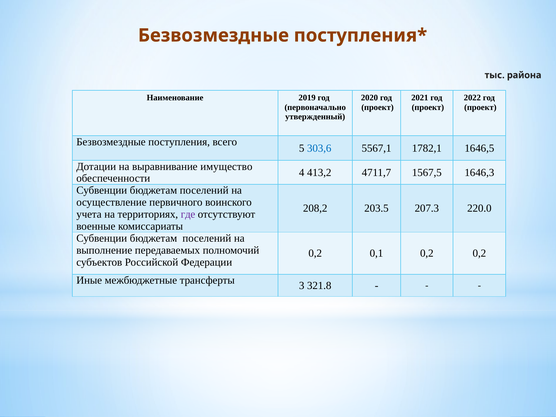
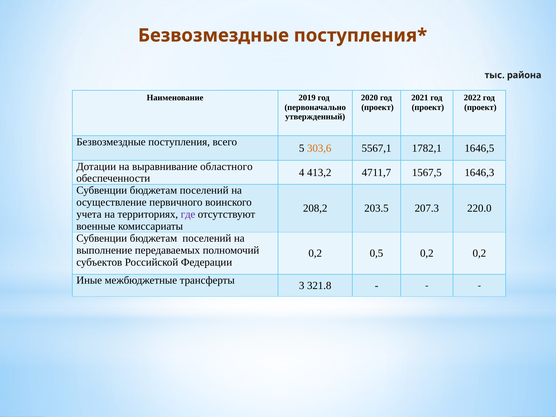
303,6 colour: blue -> orange (319, 148)
имущество: имущество -> областного (226, 166)
0,1: 0,1 -> 0,5 (376, 253)
